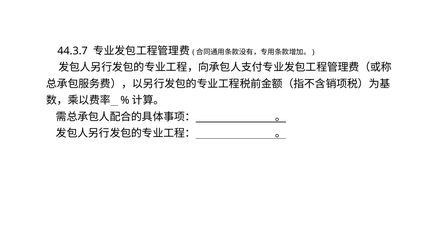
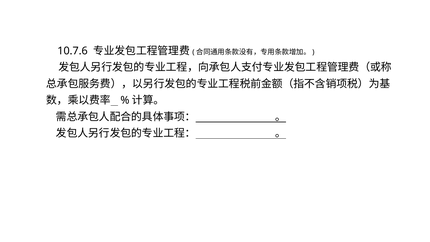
44.3.7: 44.3.7 -> 10.7.6 (73, 51)
